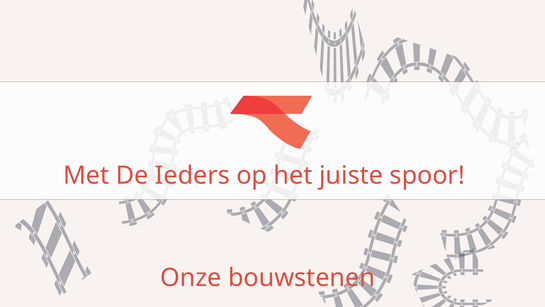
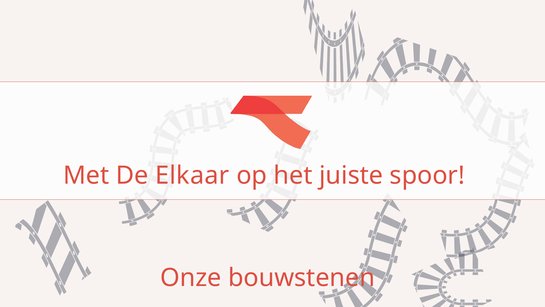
Ieders: Ieders -> Elkaar (192, 175)
